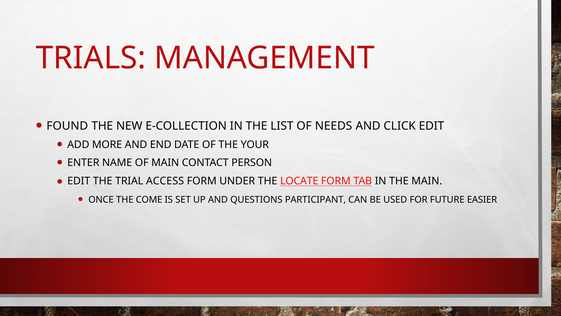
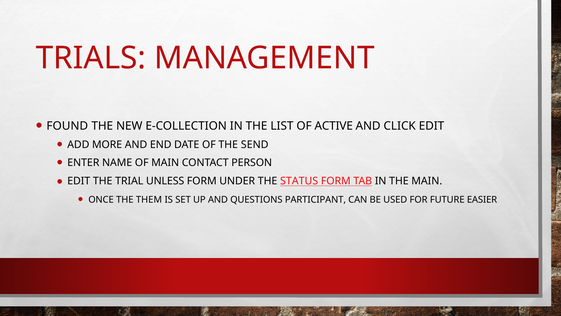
NEEDS: NEEDS -> ACTIVE (334, 126)
YOUR: YOUR -> SEND (255, 144)
ACCESS: ACCESS -> UNLESS (165, 181)
LOCATE: LOCATE -> STATUS (299, 181)
COME: COME -> THEM (149, 200)
